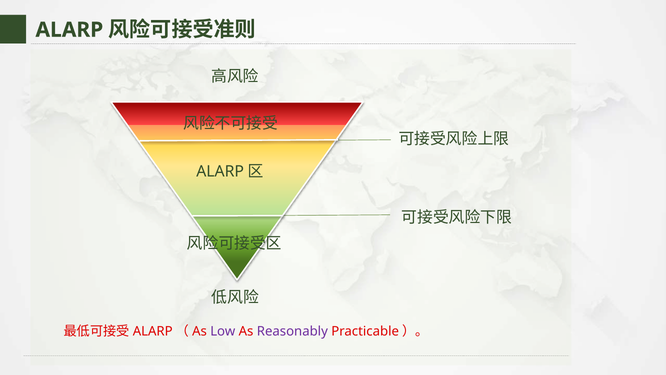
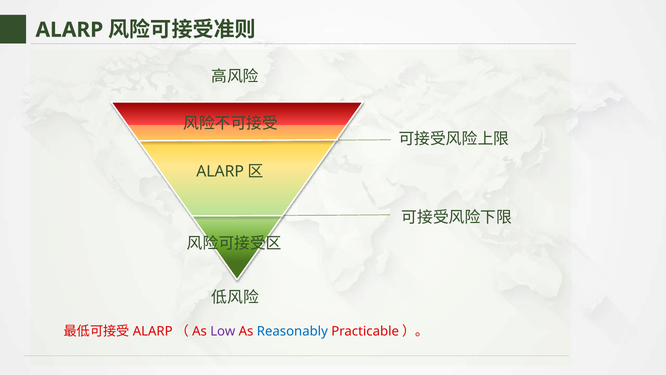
Reasonably colour: purple -> blue (292, 331)
